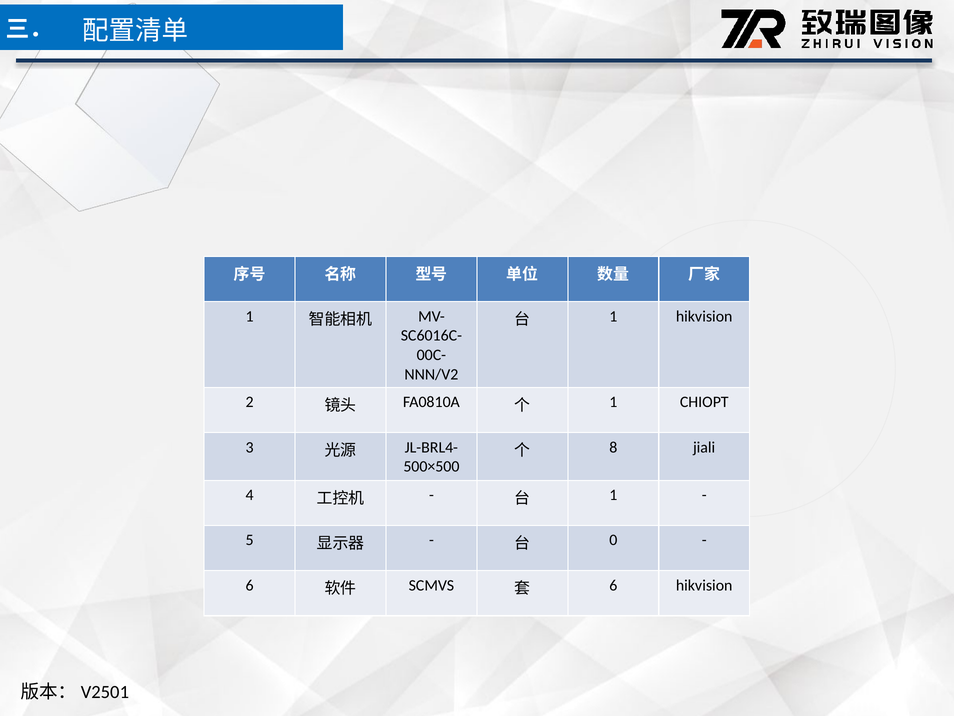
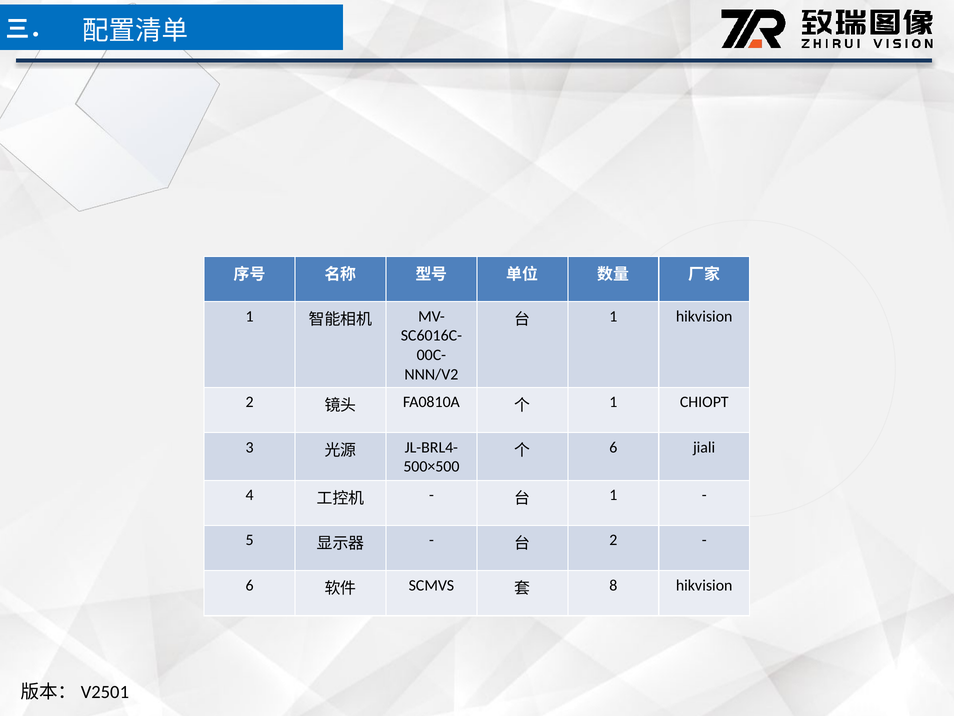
8: 8 -> 6 (613, 447)
0: 0 -> 2 (613, 540)
6: 6 -> 8 (613, 585)
